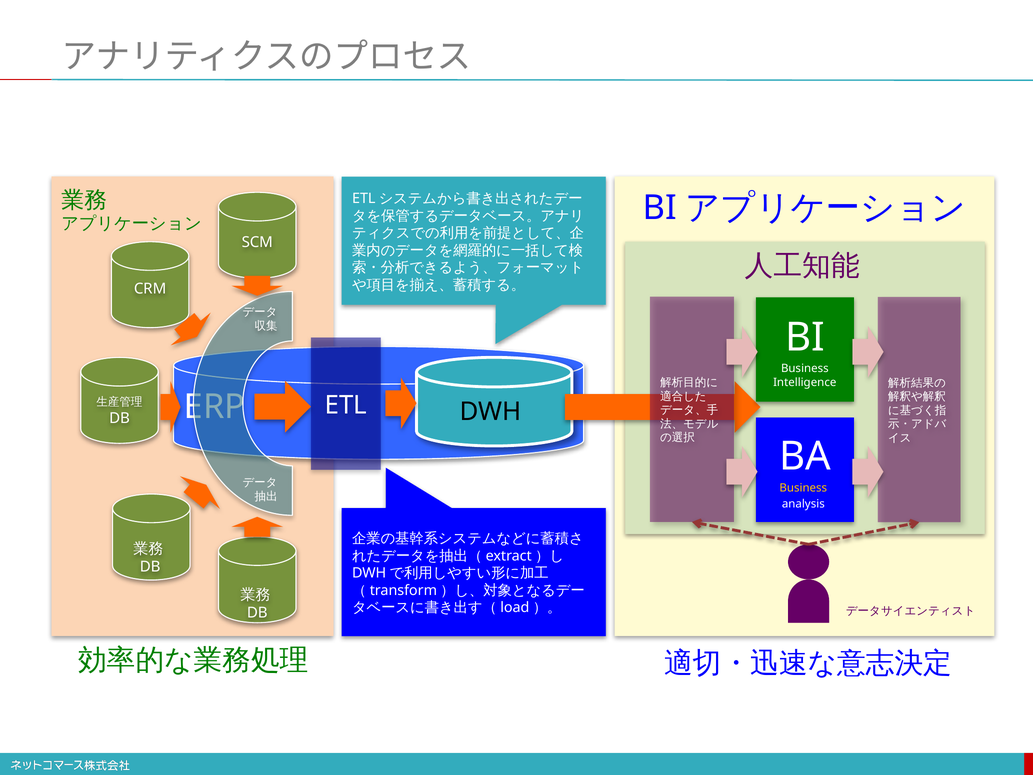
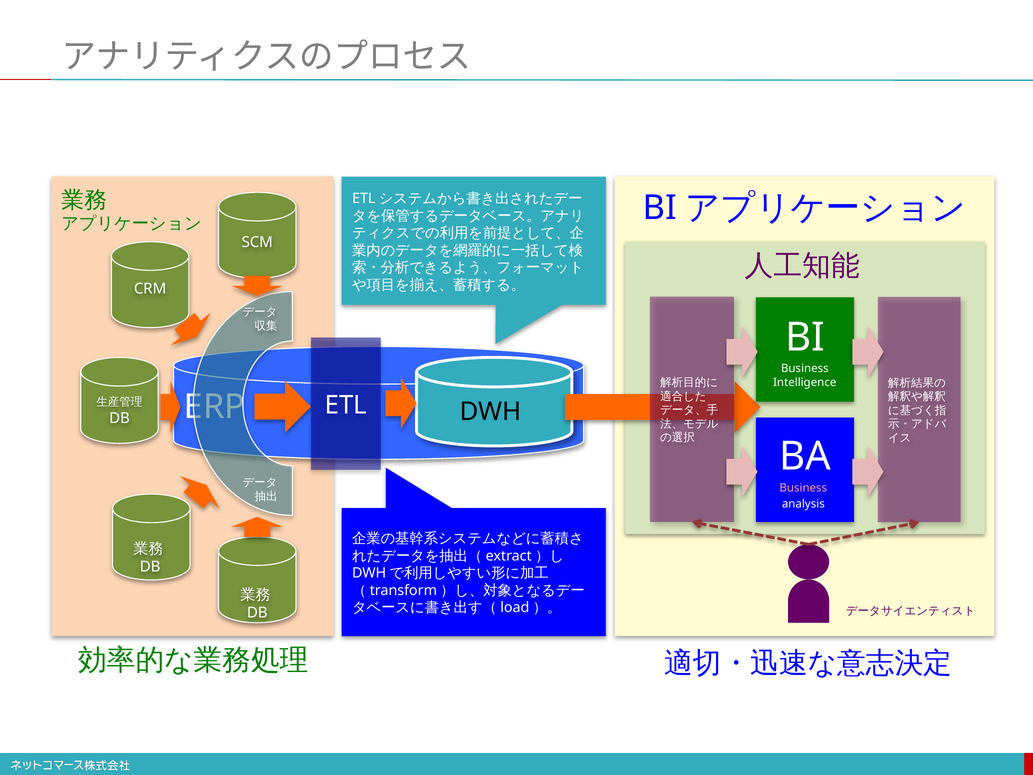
Business colour: yellow -> pink (803, 488)
